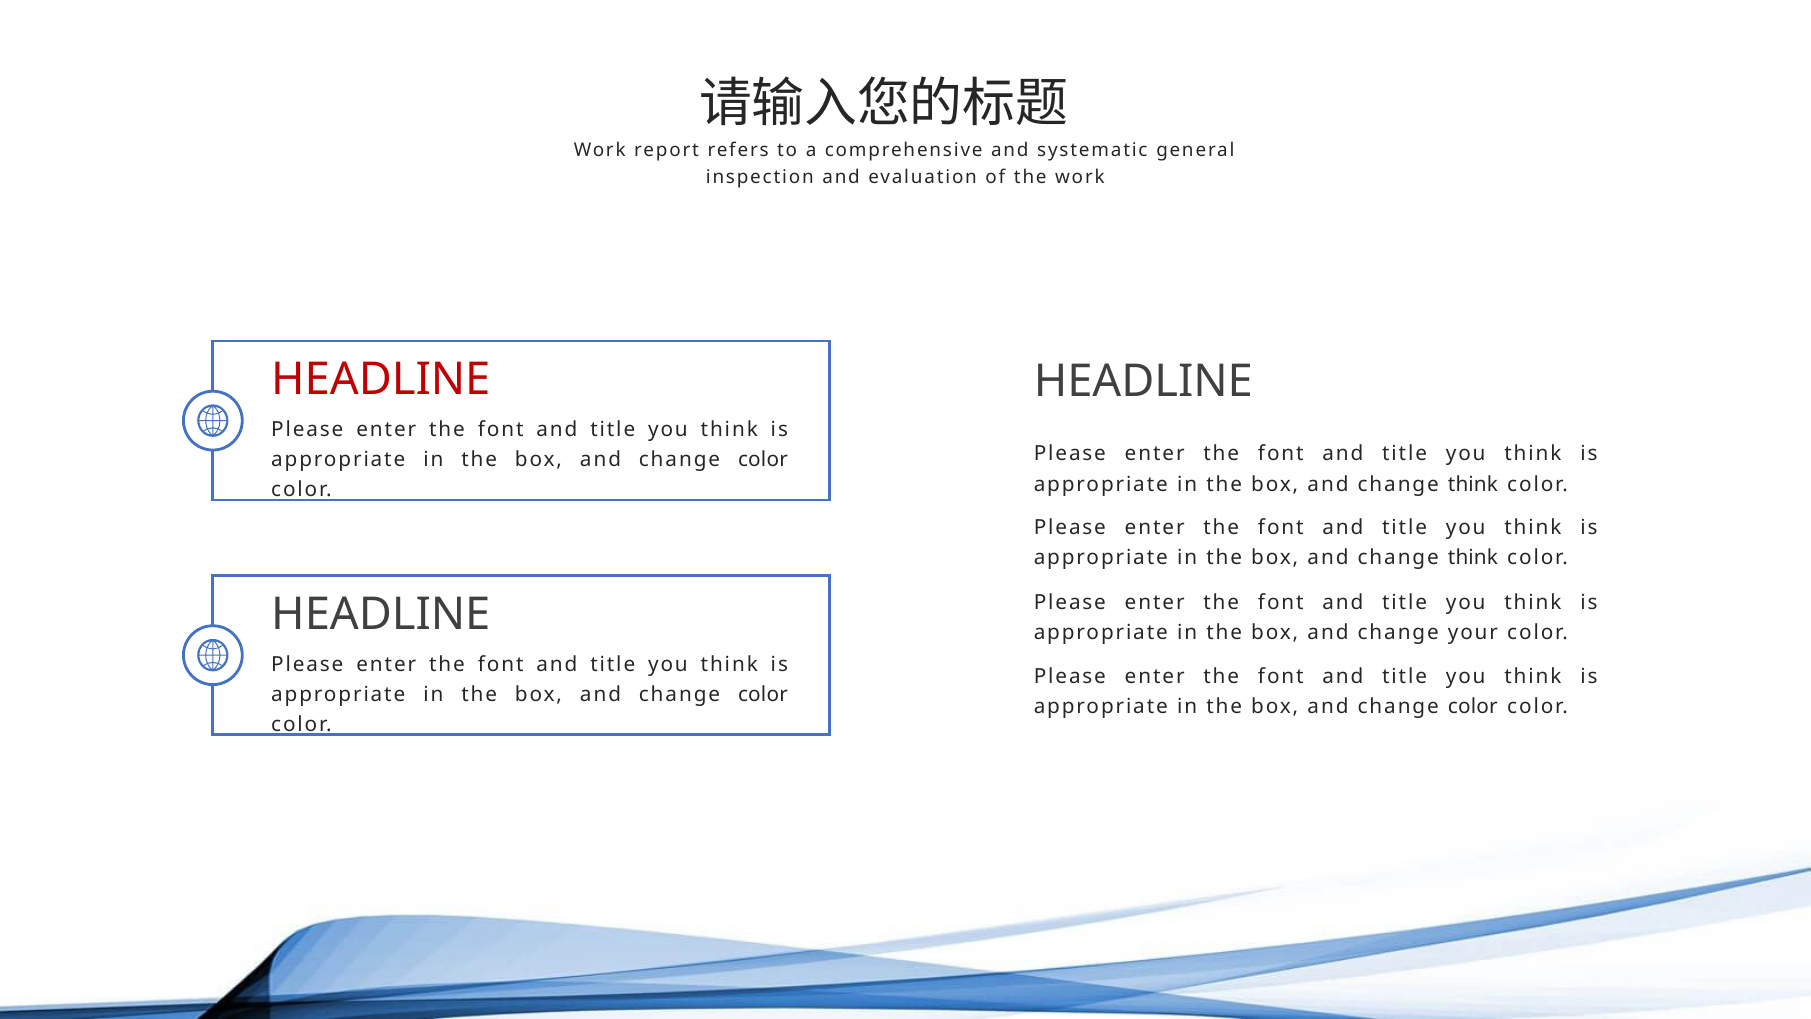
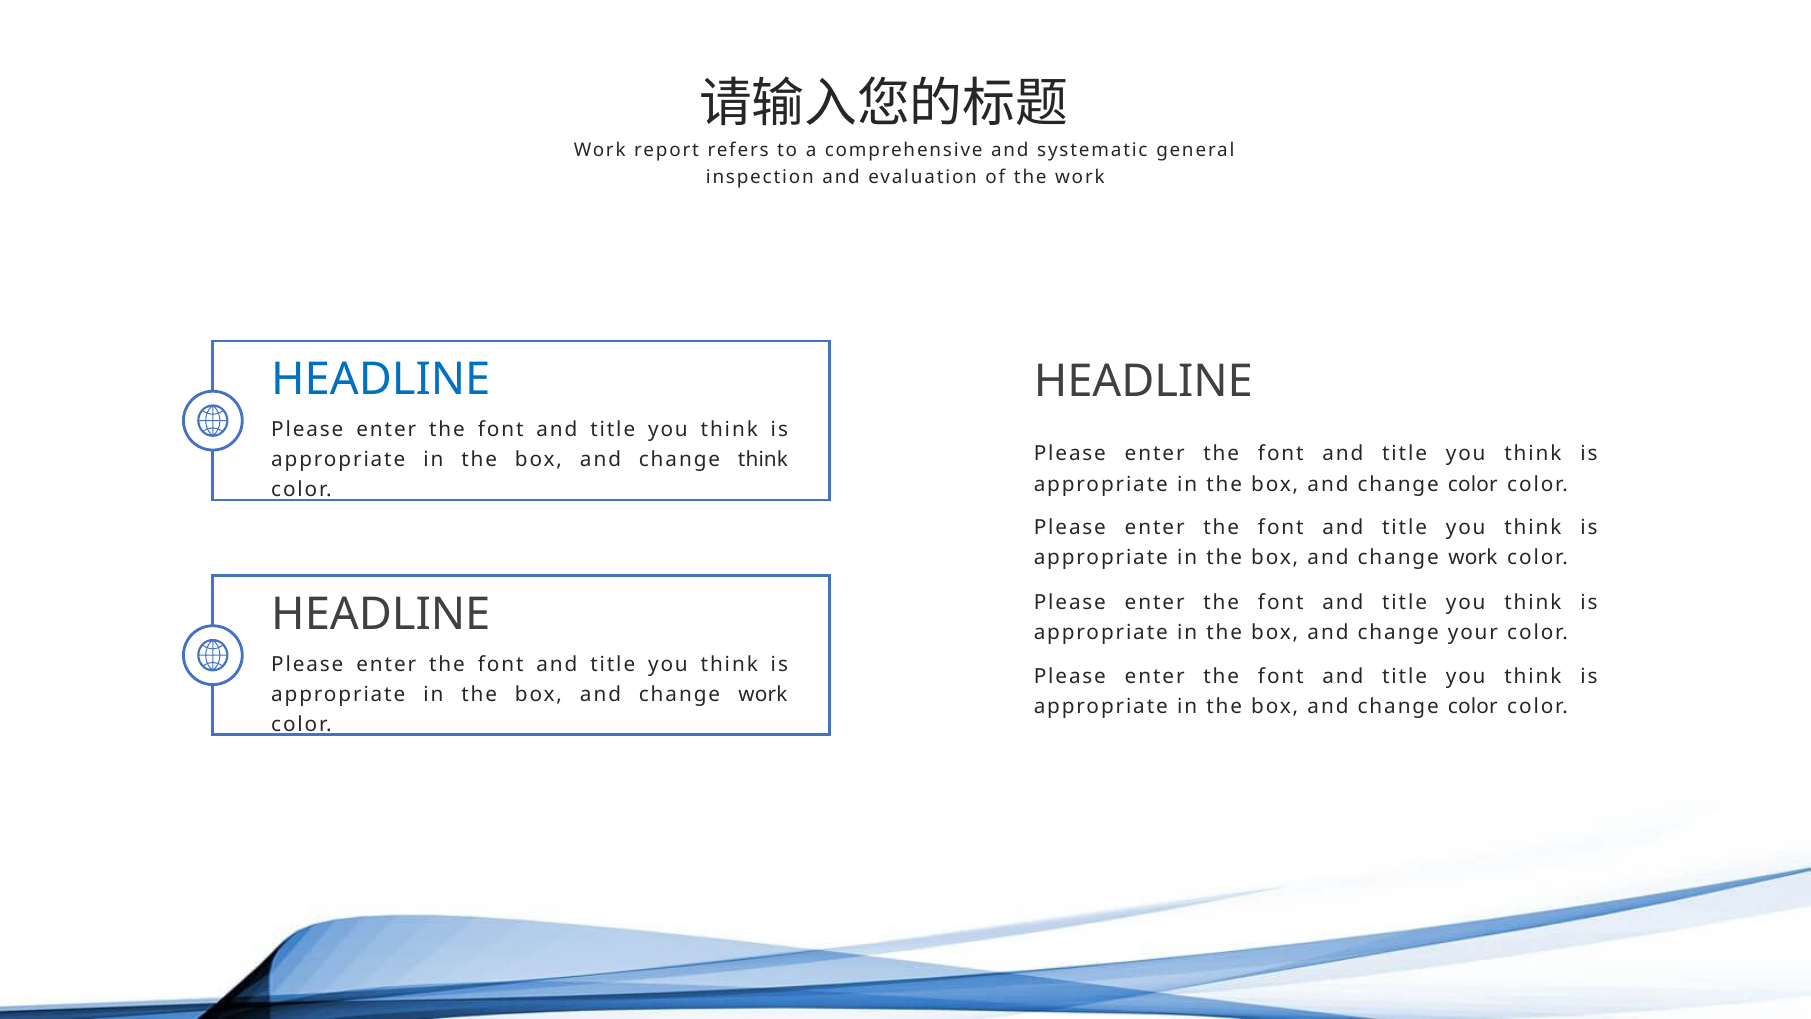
HEADLINE colour: red -> blue (381, 380)
color: color -> think (763, 460)
think: think -> color (1473, 484)
think: think -> work (1473, 558)
color: color -> work (763, 694)
